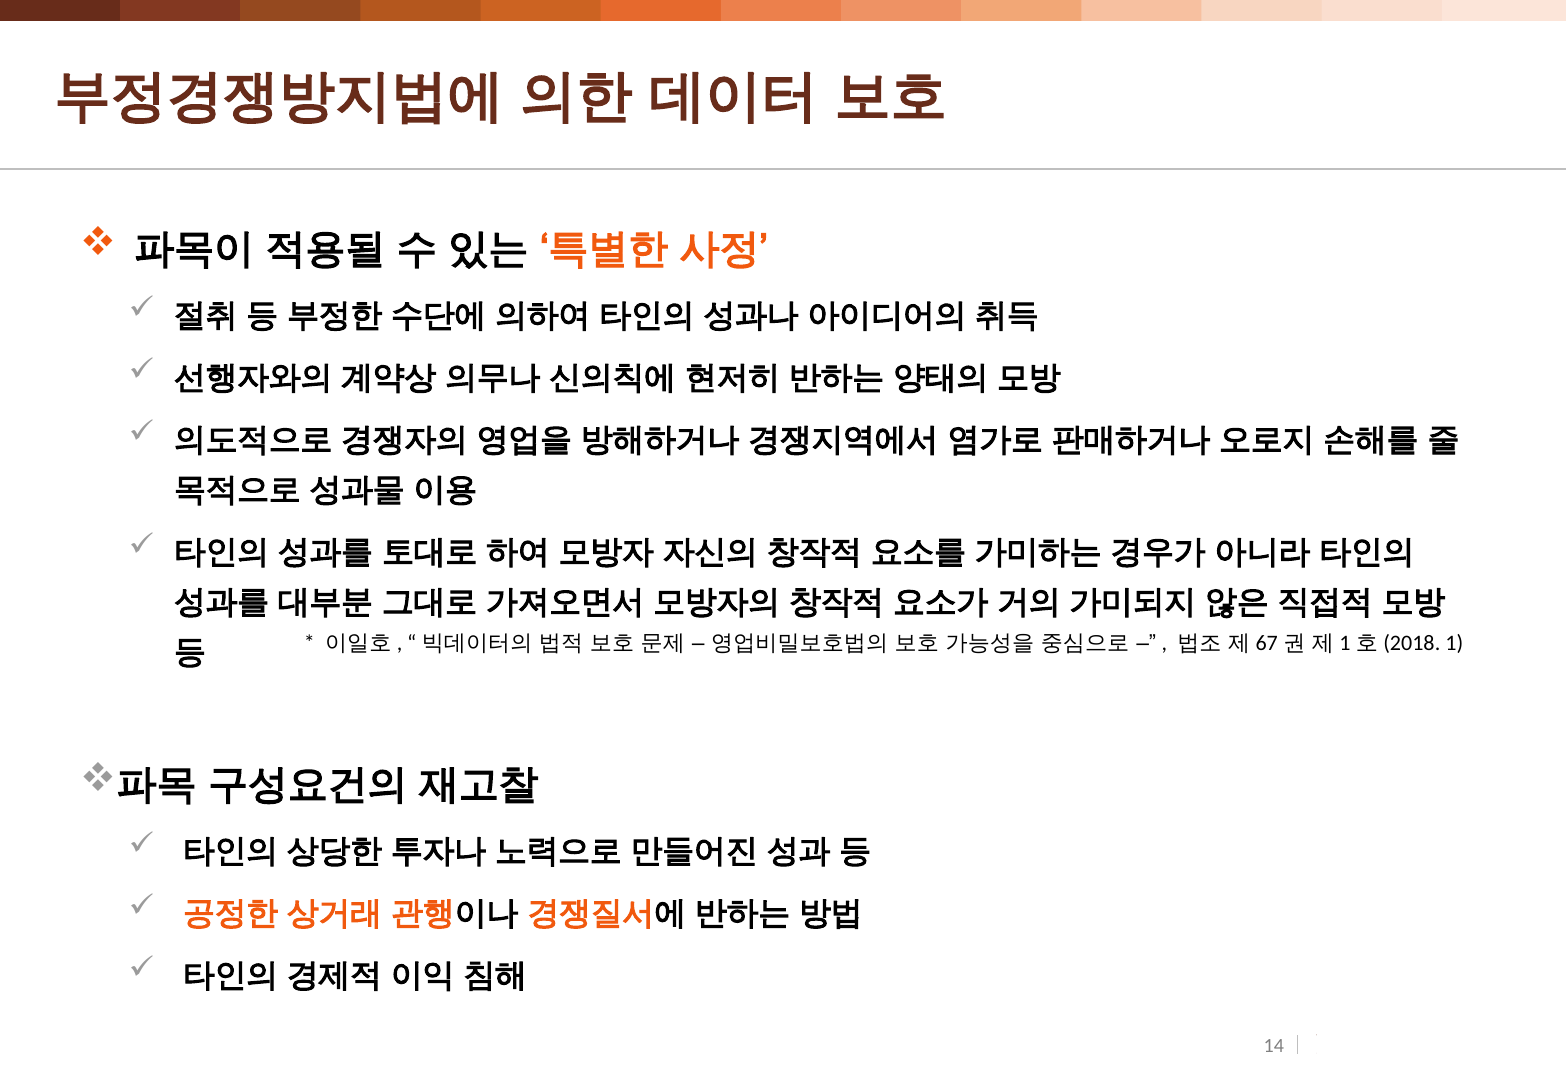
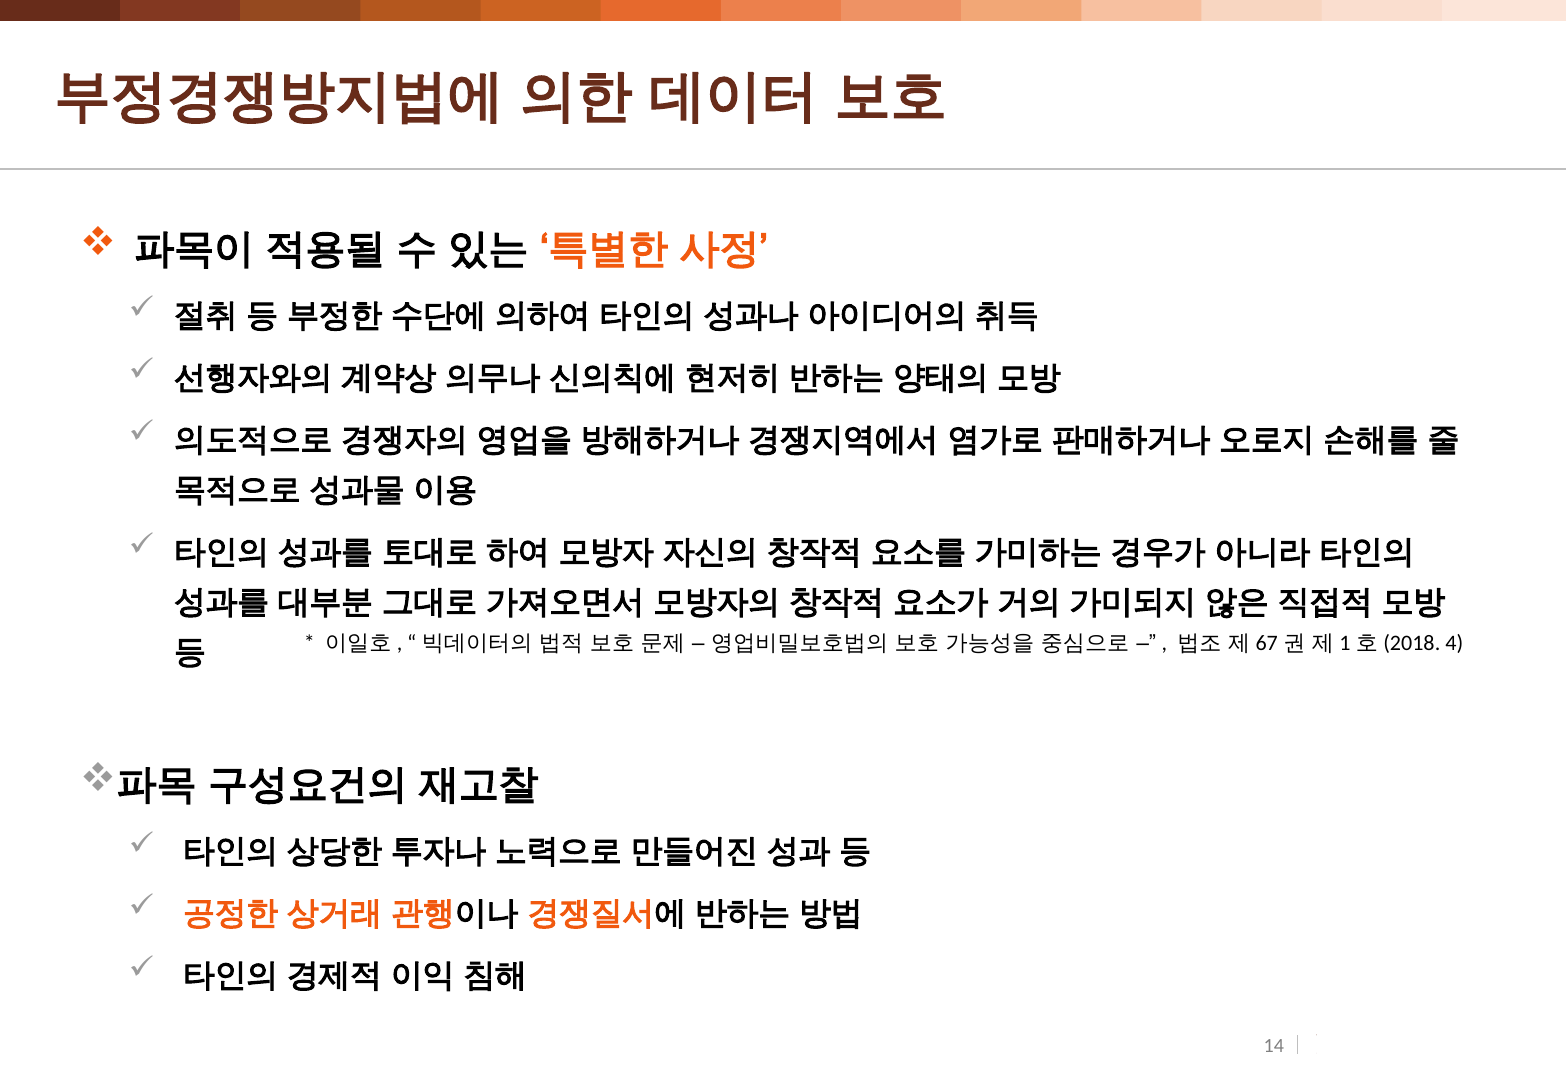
1: 1 -> 4 (1454, 644)
